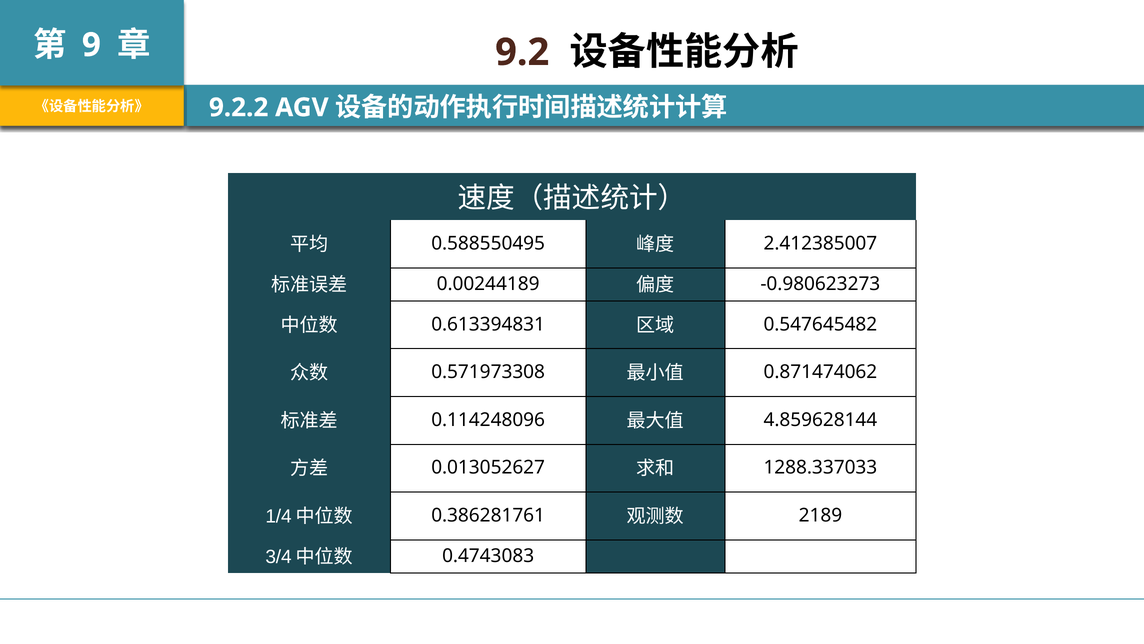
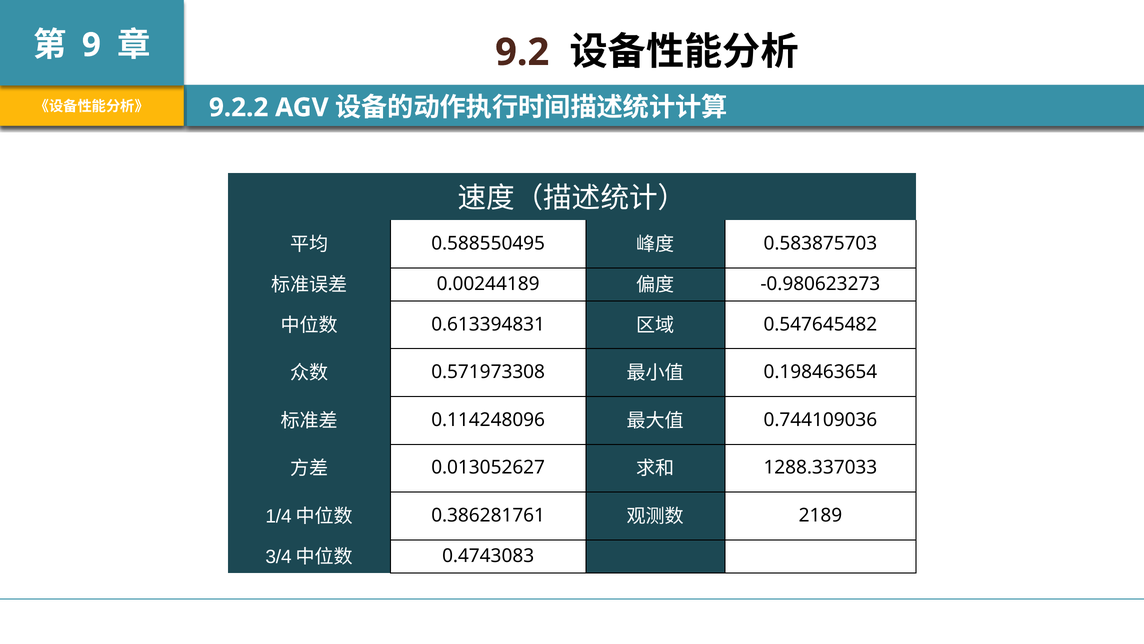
2.412385007: 2.412385007 -> 0.583875703 (820, 243)
0.871474062: 0.871474062 -> 0.198463654 (820, 372)
4.859628144: 4.859628144 -> 0.744109036 (820, 420)
